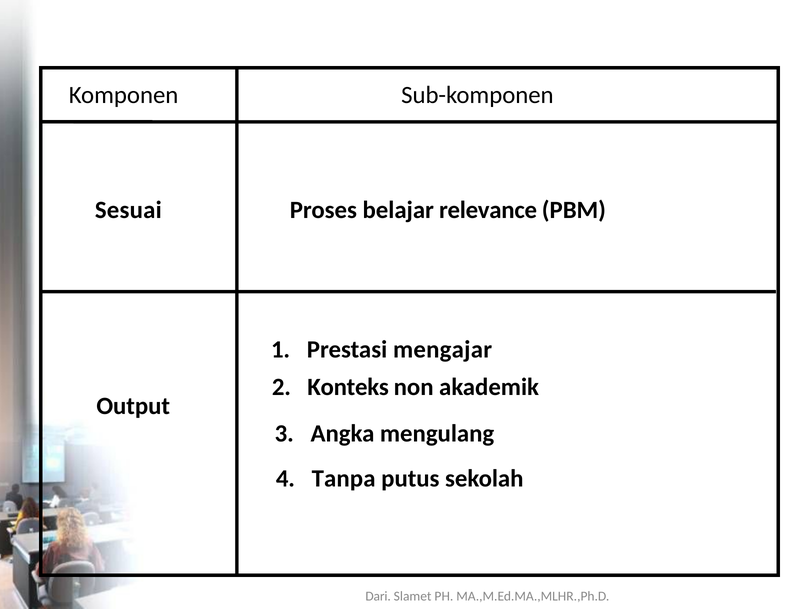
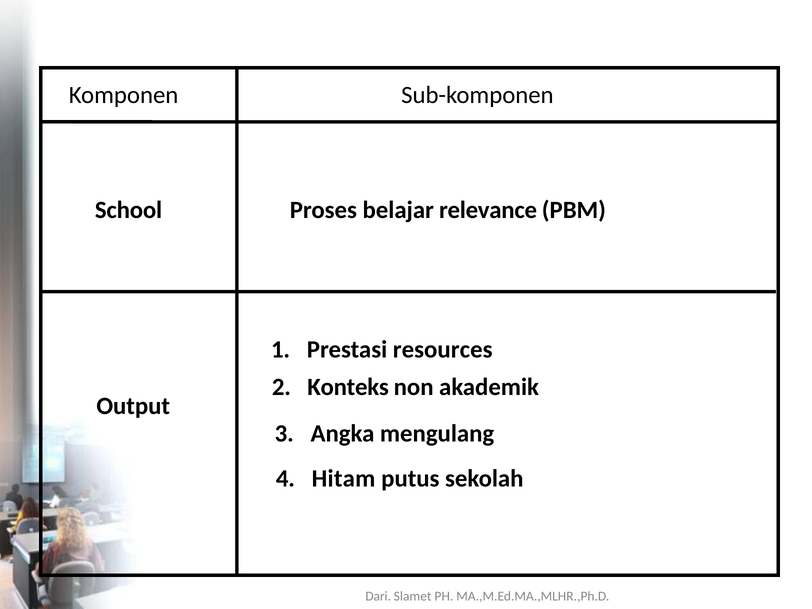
Sesuai: Sesuai -> School (129, 210)
mengajar: mengajar -> resources (443, 349)
Tanpa: Tanpa -> Hitam (344, 479)
